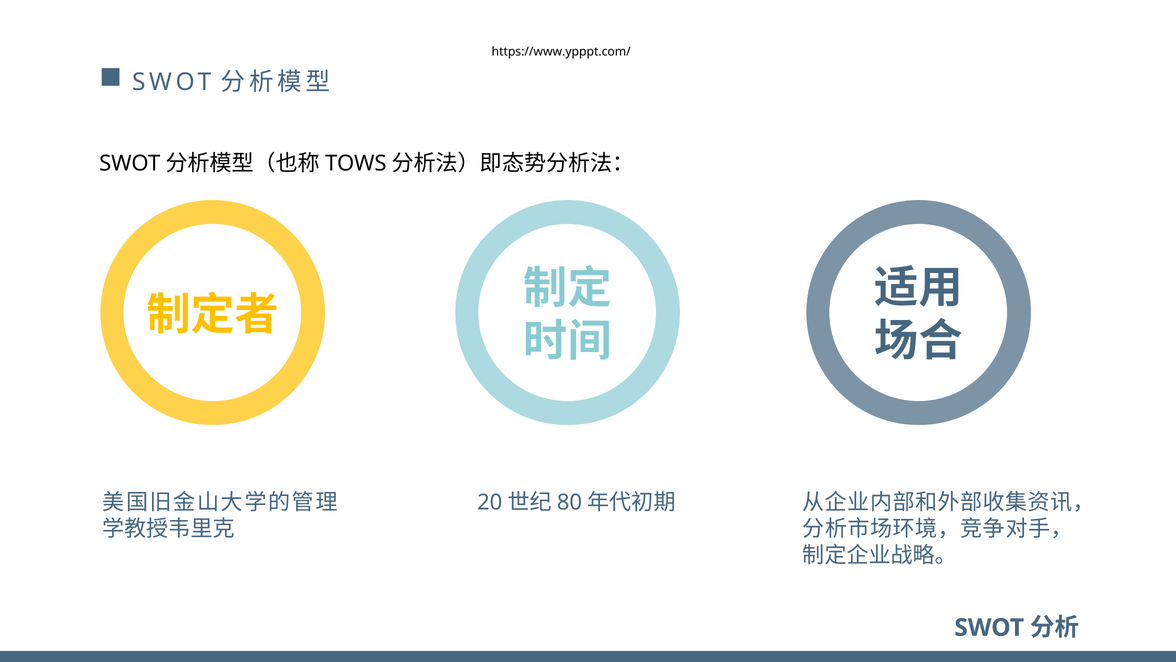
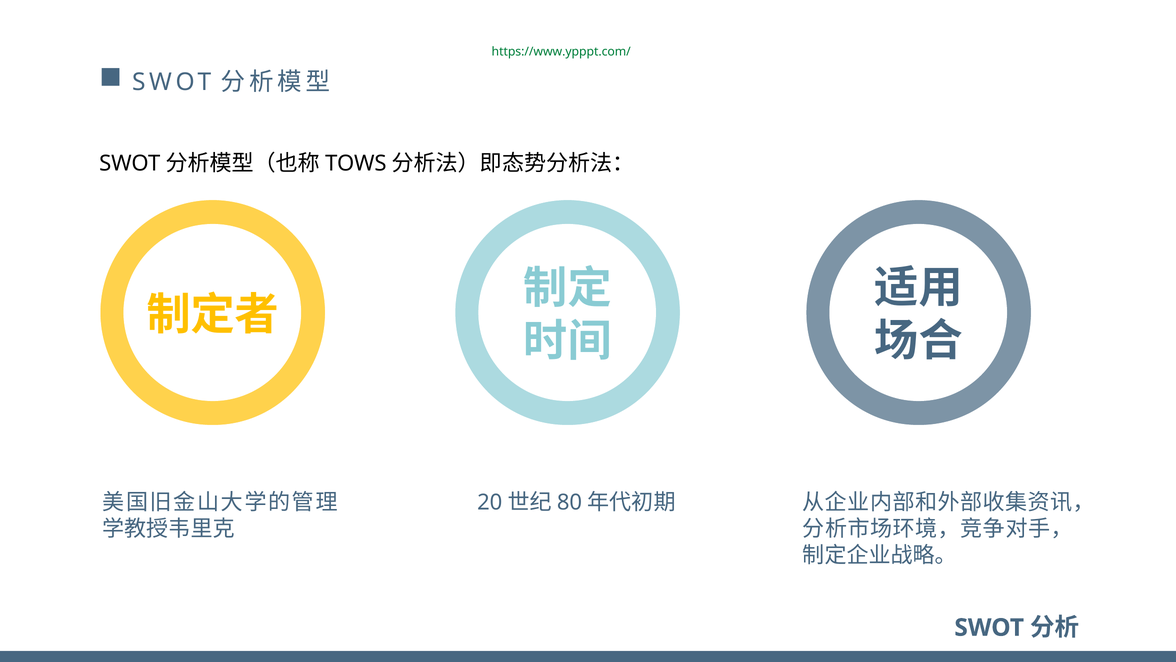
https://www.ypppt.com/ colour: black -> green (561, 52)
